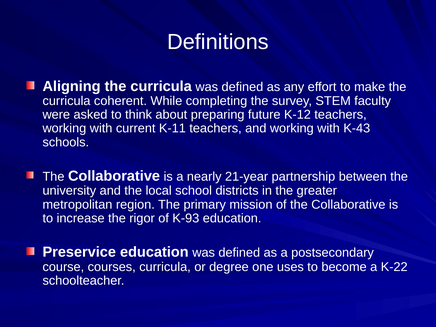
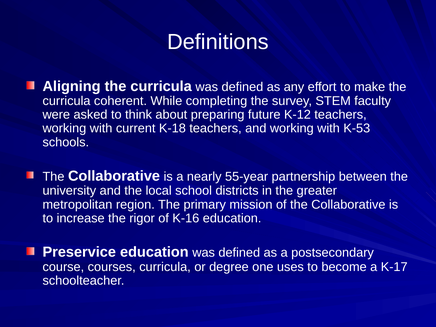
K-11: K-11 -> K-18 (172, 128)
K-43: K-43 -> K-53 (357, 128)
21-year: 21-year -> 55-year (247, 177)
K-93: K-93 -> K-16 (186, 218)
K-22: K-22 -> K-17 (394, 267)
